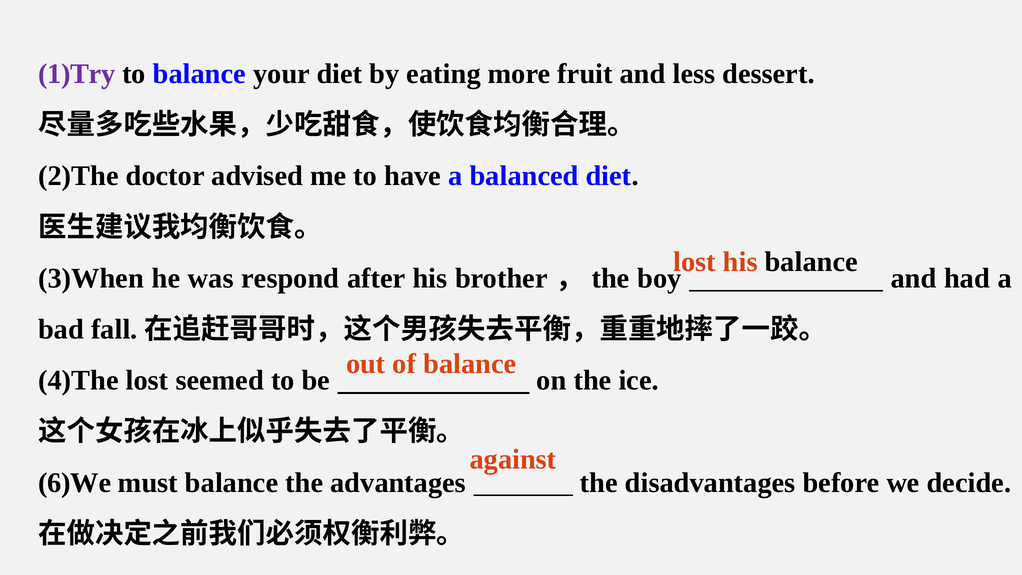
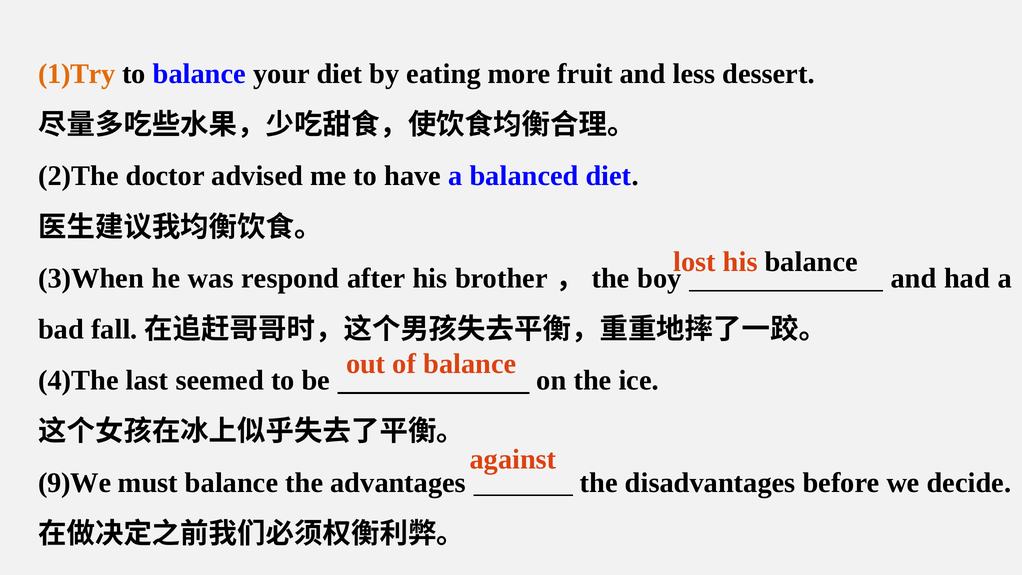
1)Try colour: purple -> orange (77, 74)
4)The lost: lost -> last (147, 380)
6)We: 6)We -> 9)We (75, 483)
